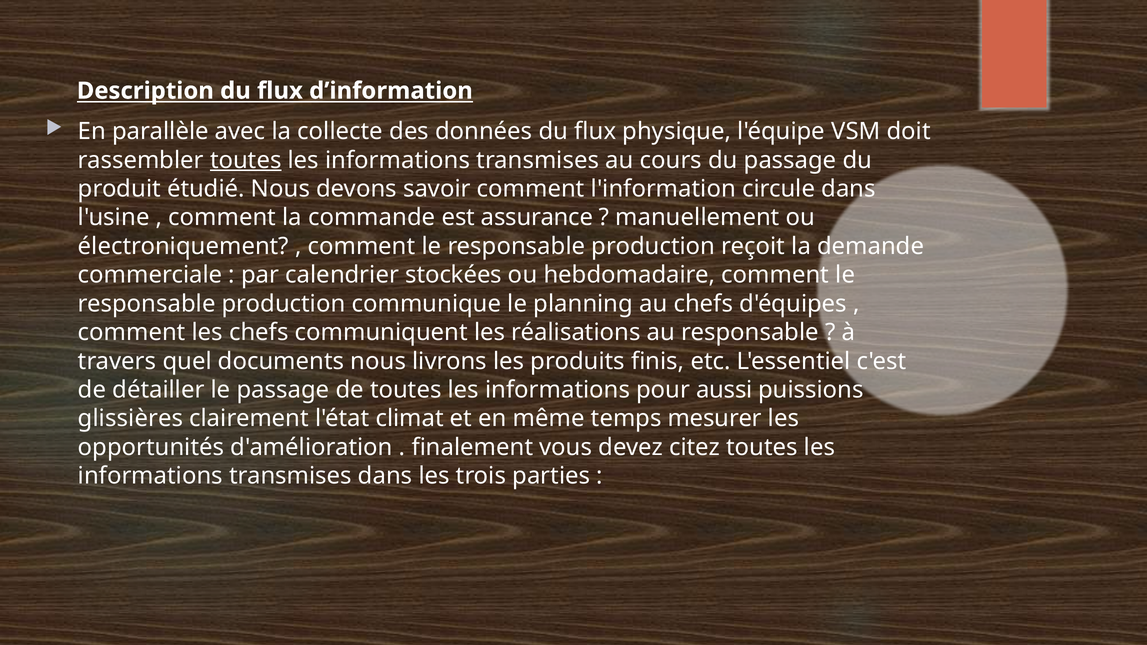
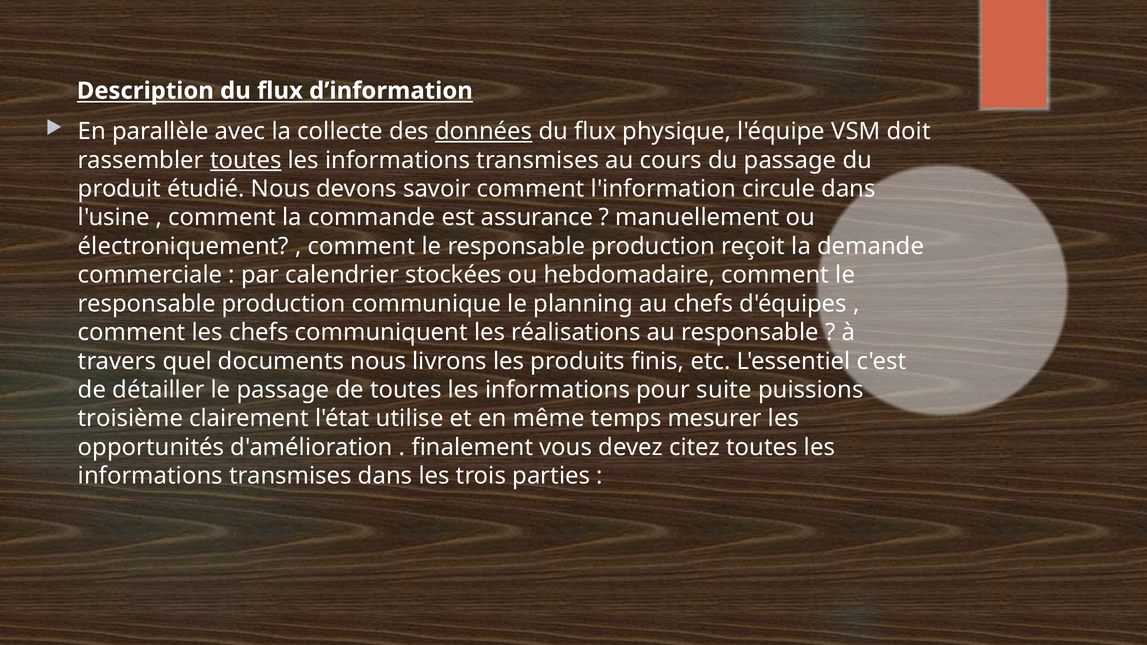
données underline: none -> present (484, 132)
aussi: aussi -> suite (724, 390)
glissières: glissières -> troisième (131, 419)
climat: climat -> utilise (410, 419)
